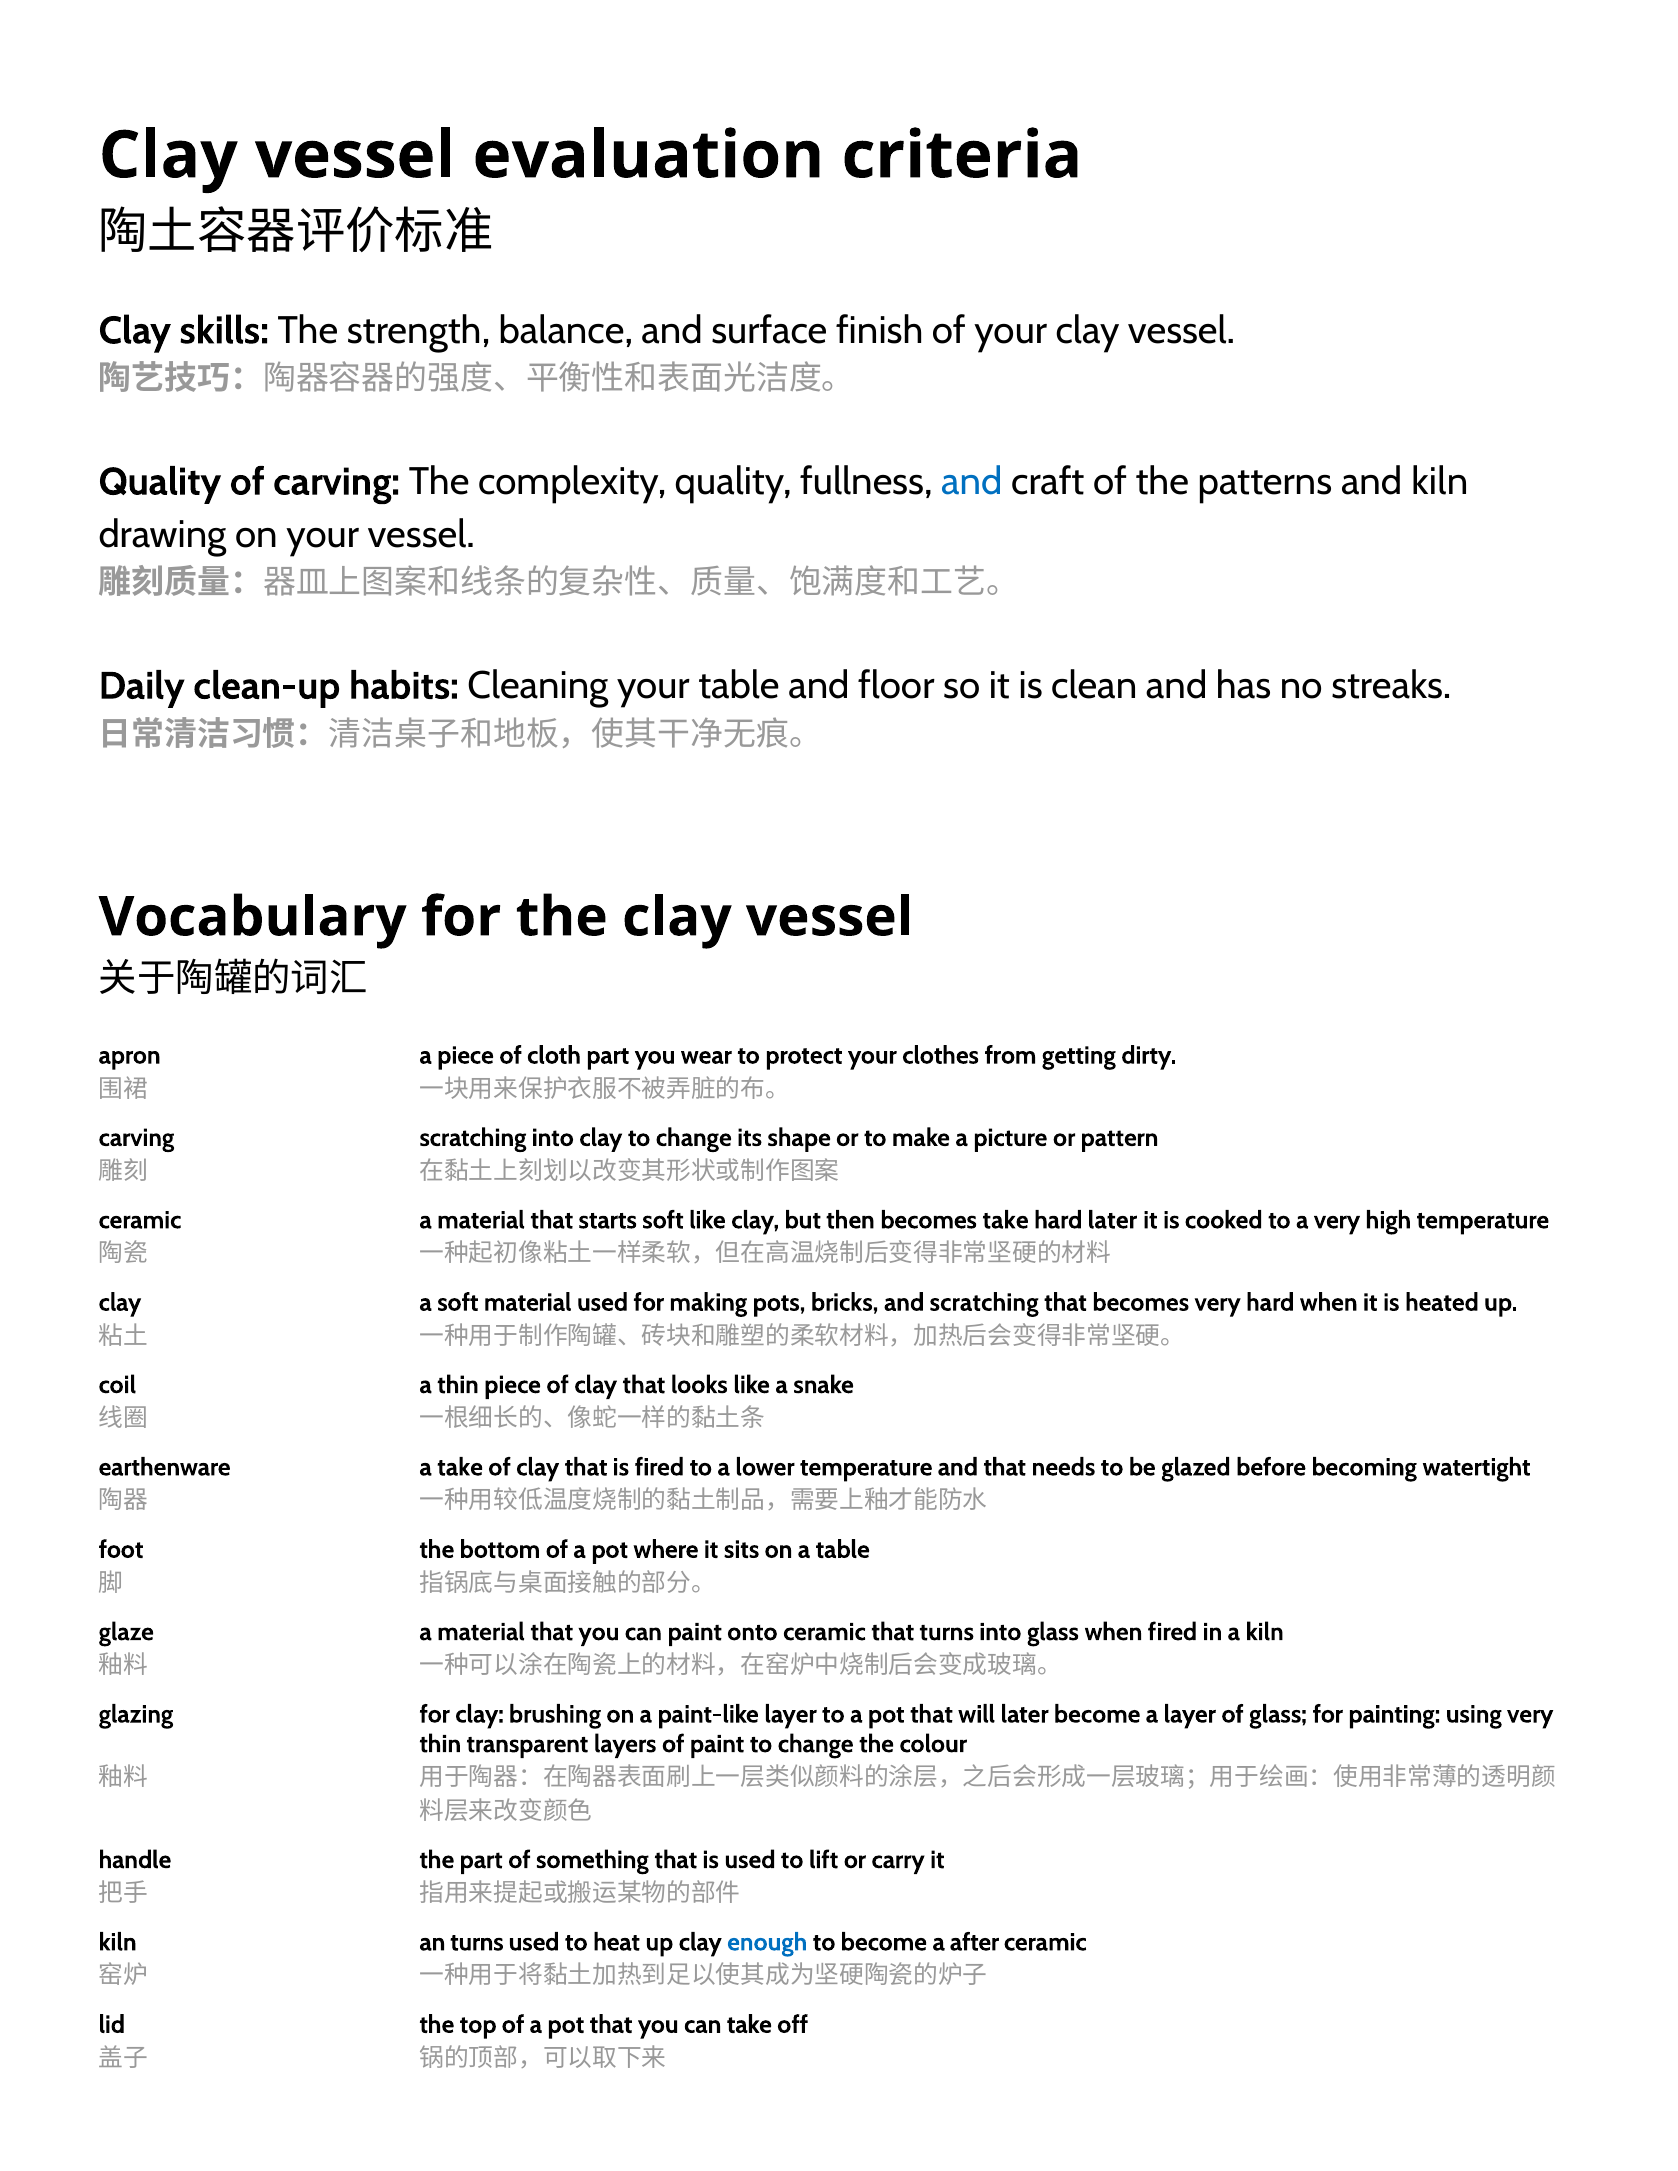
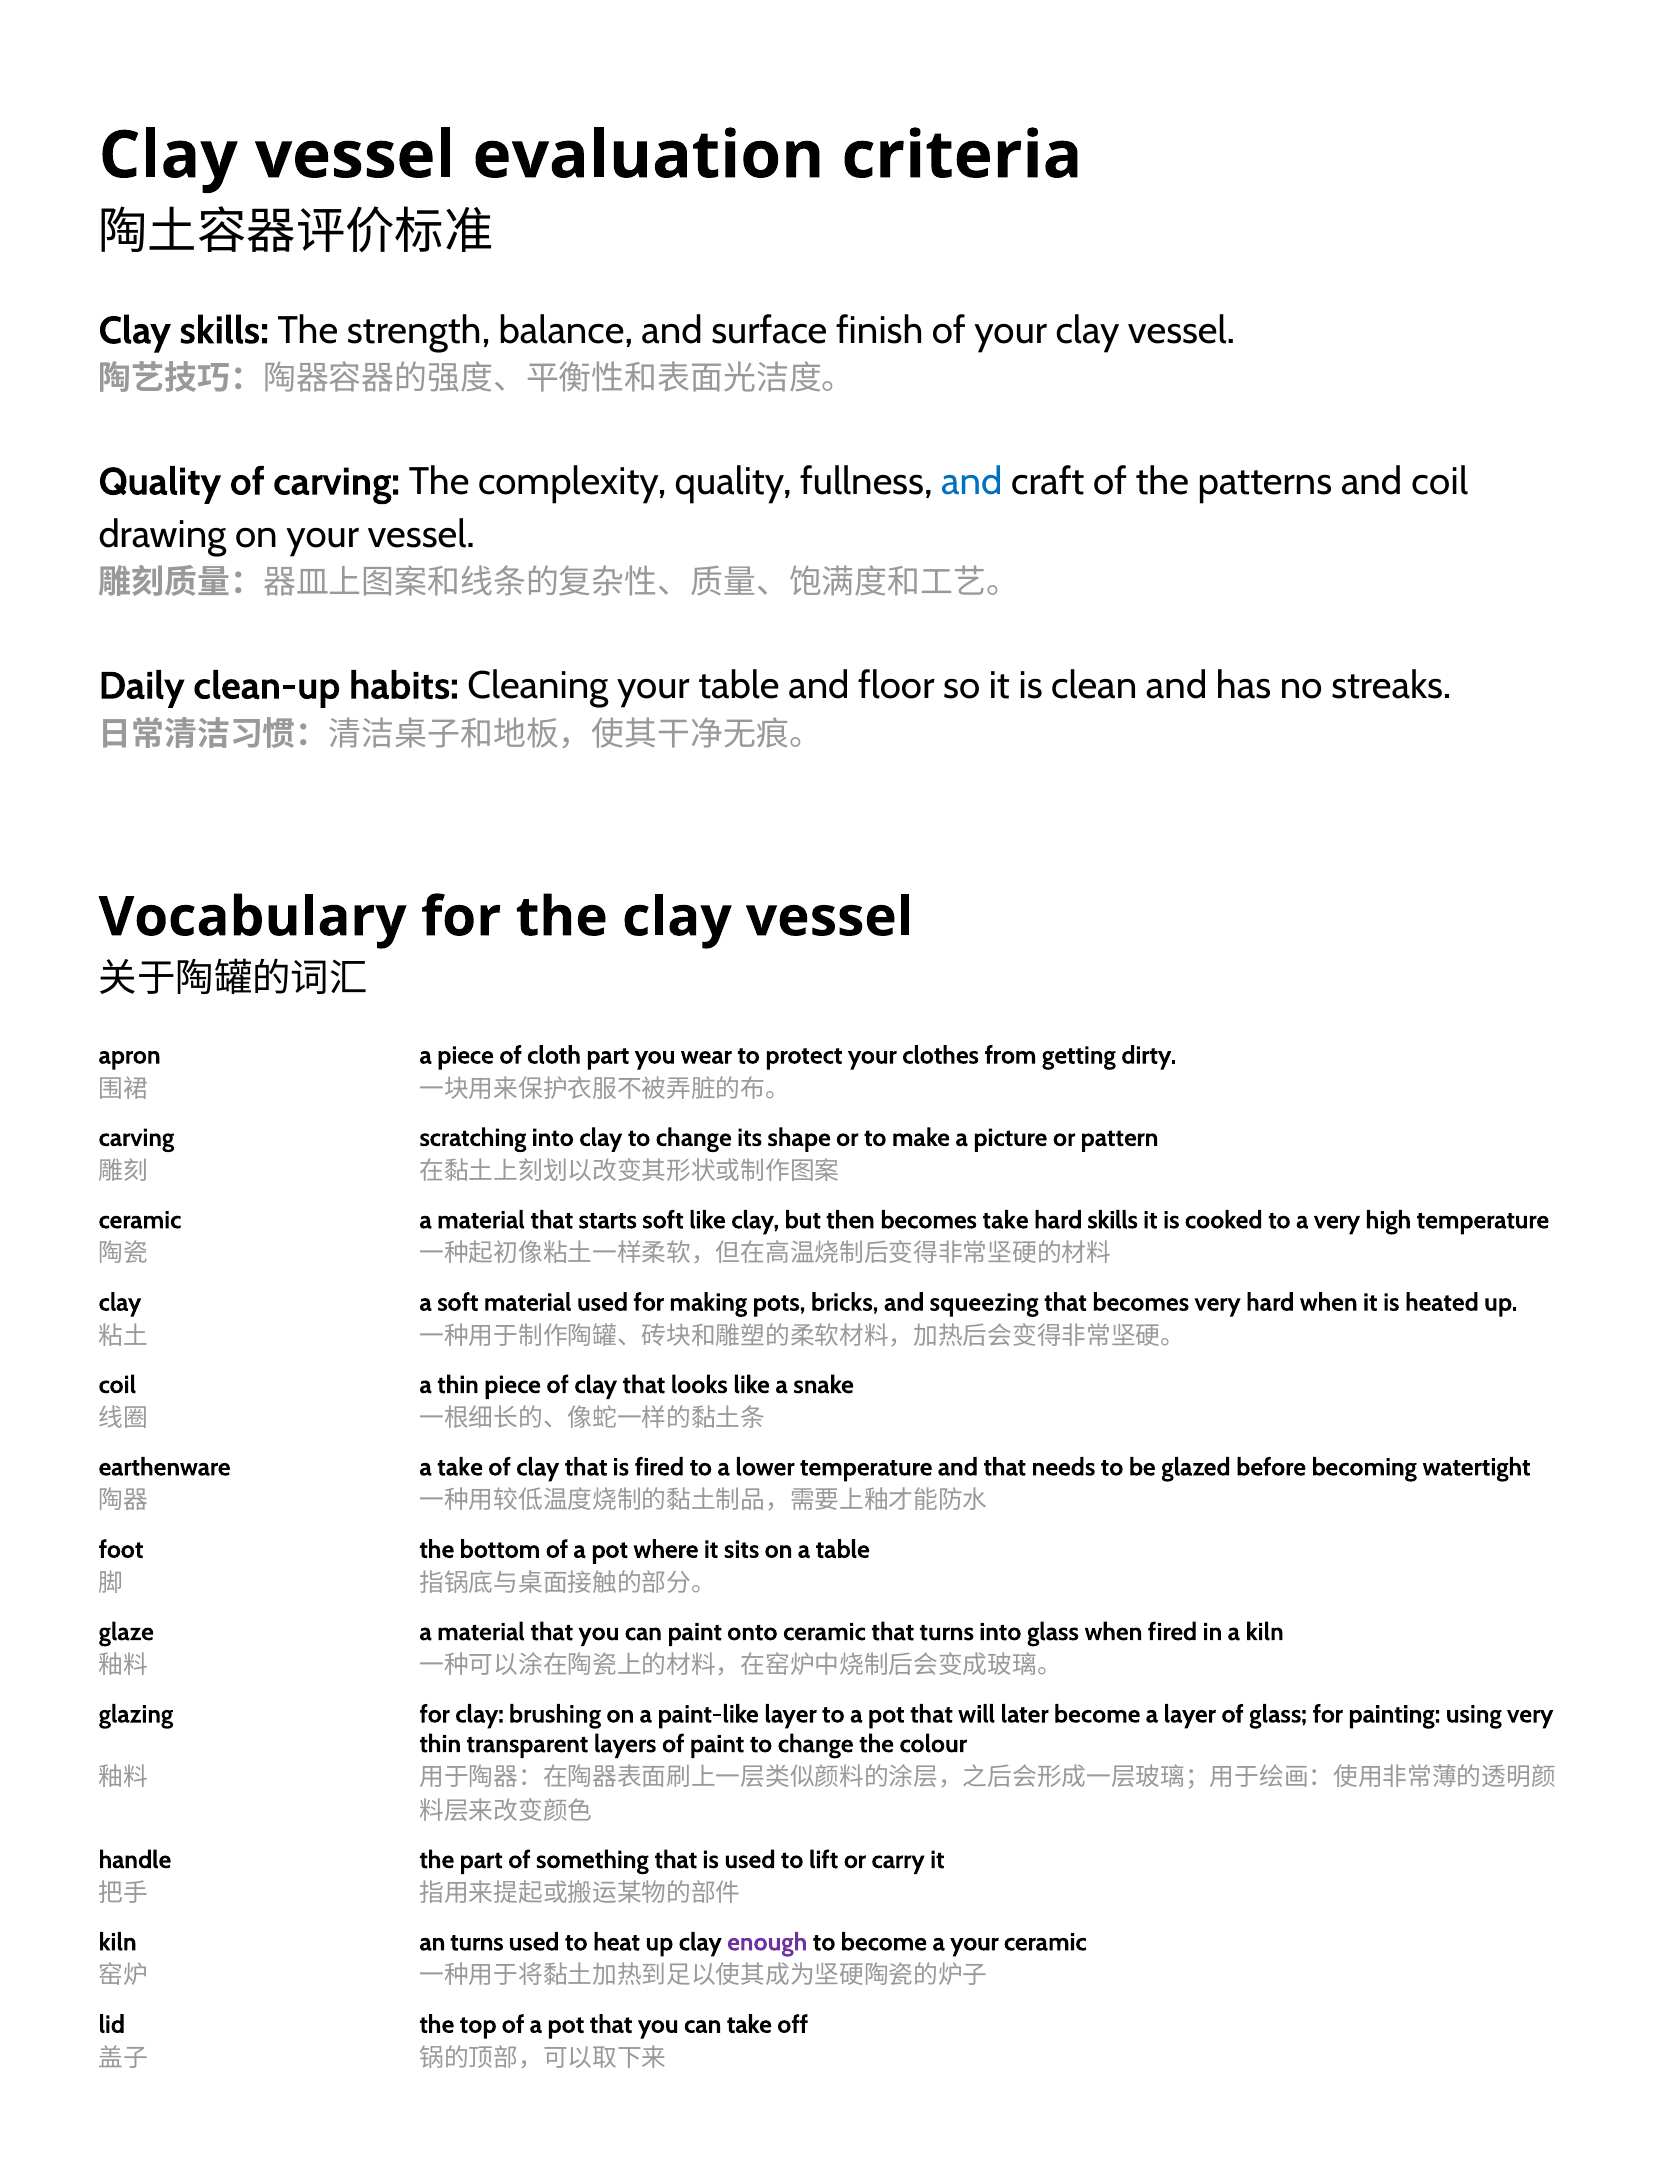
and kiln: kiln -> coil (1440, 482)
hard later: later -> skills (1113, 1220)
and scratching: scratching -> squeezing (984, 1303)
enough colour: blue -> purple (767, 1943)
a after: after -> your (974, 1943)
